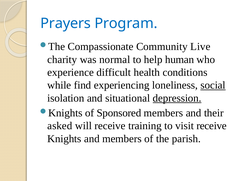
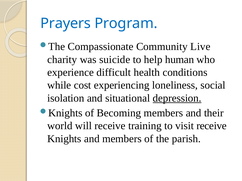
normal: normal -> suicide (115, 60)
find: find -> cost (83, 85)
social underline: present -> none (213, 85)
Sponsored: Sponsored -> Becoming (119, 113)
asked: asked -> world (60, 126)
